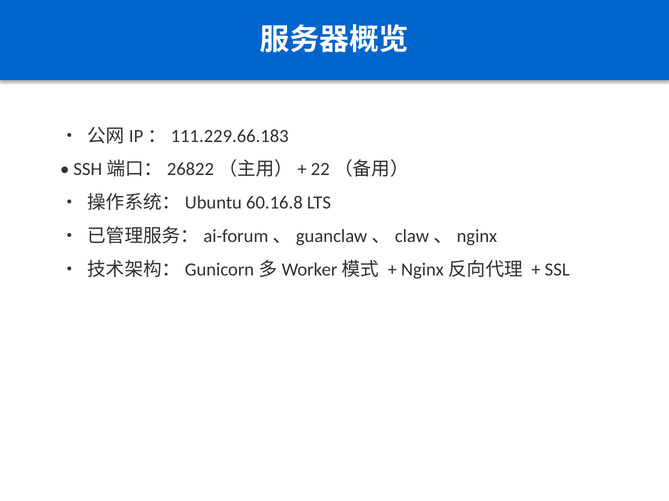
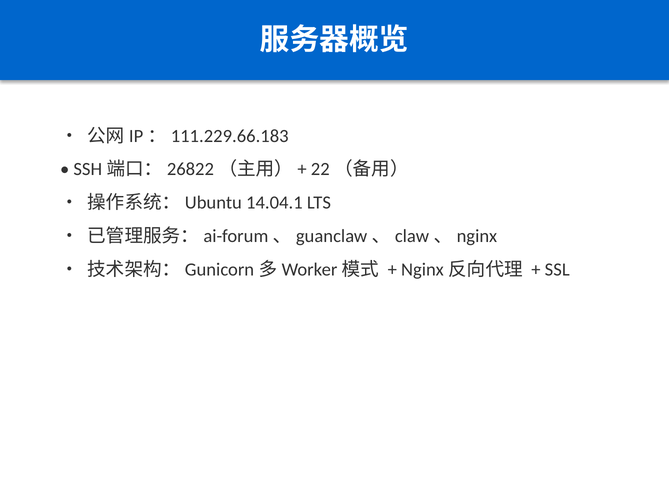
60.16.8: 60.16.8 -> 14.04.1 (274, 203)
